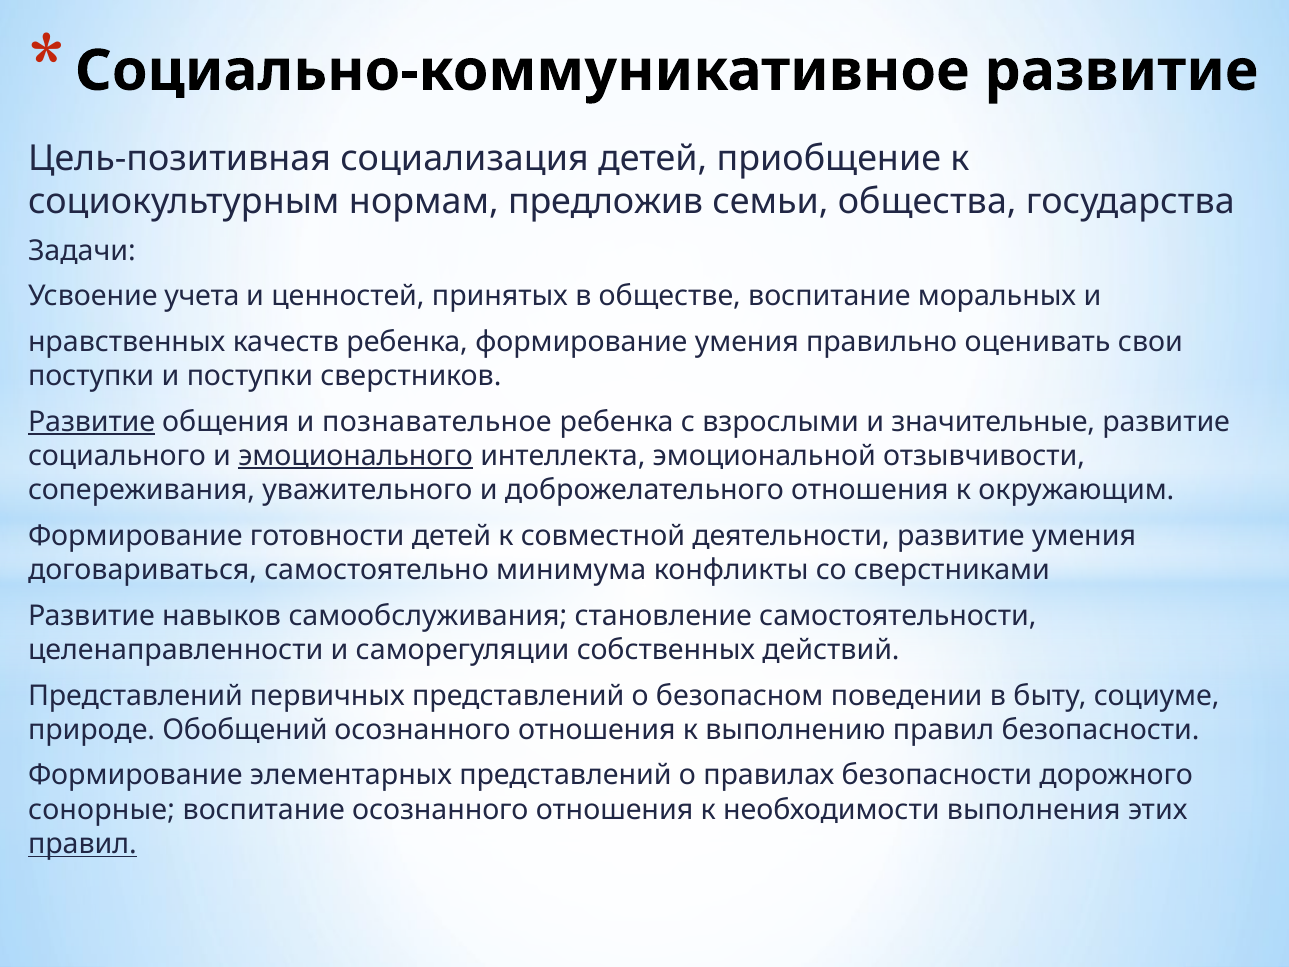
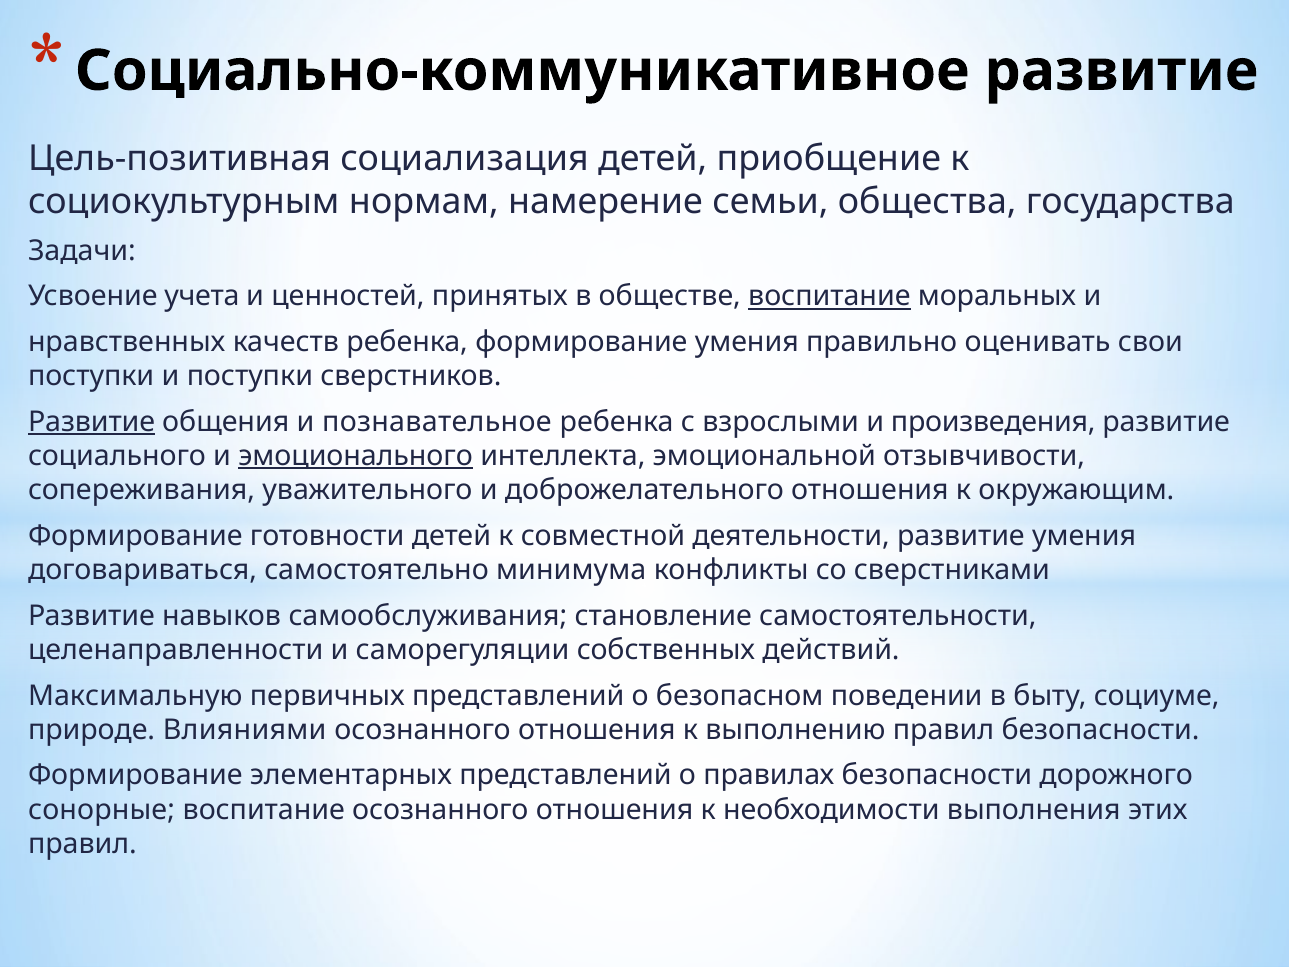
предложив: предложив -> намерение (606, 202)
воспитание underline: none -> present (829, 296)
значительные: значительные -> произведения (993, 422)
Представлений: Представлений -> Максимальную (135, 695)
Обобщений: Обобщений -> Влияниями (245, 730)
правил underline: present -> none (82, 844)
